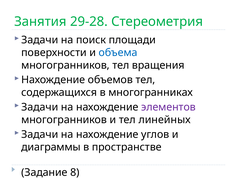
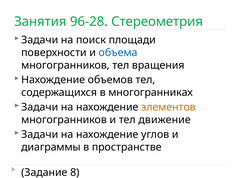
29-28: 29-28 -> 96-28 (89, 21)
элементов colour: purple -> orange (168, 107)
линейных: линейных -> движение (165, 120)
